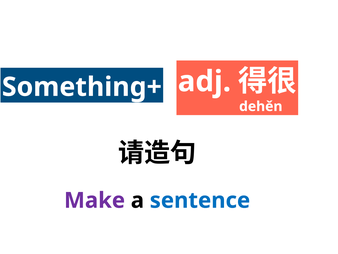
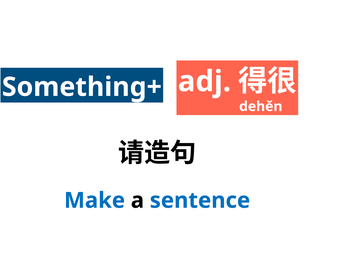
Make colour: purple -> blue (95, 200)
